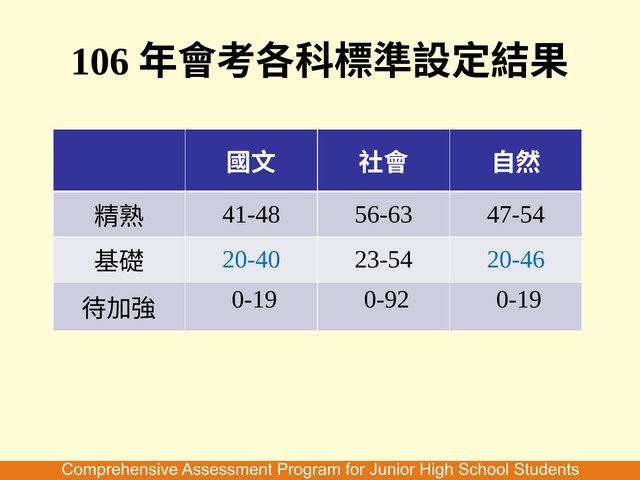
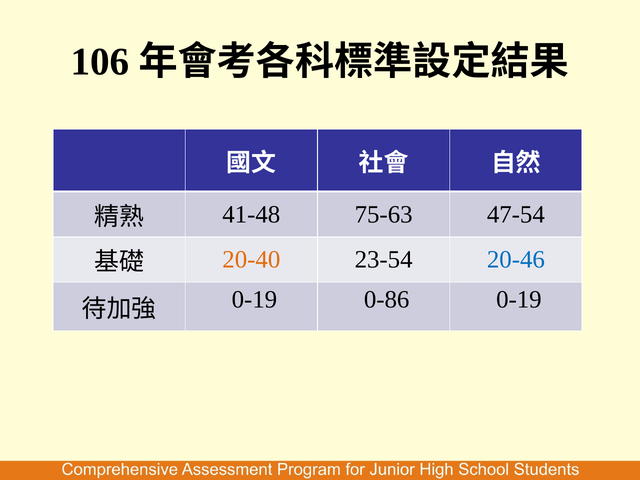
56-63: 56-63 -> 75-63 (384, 214)
20-40 colour: blue -> orange (251, 260)
0-92: 0-92 -> 0-86 (387, 299)
